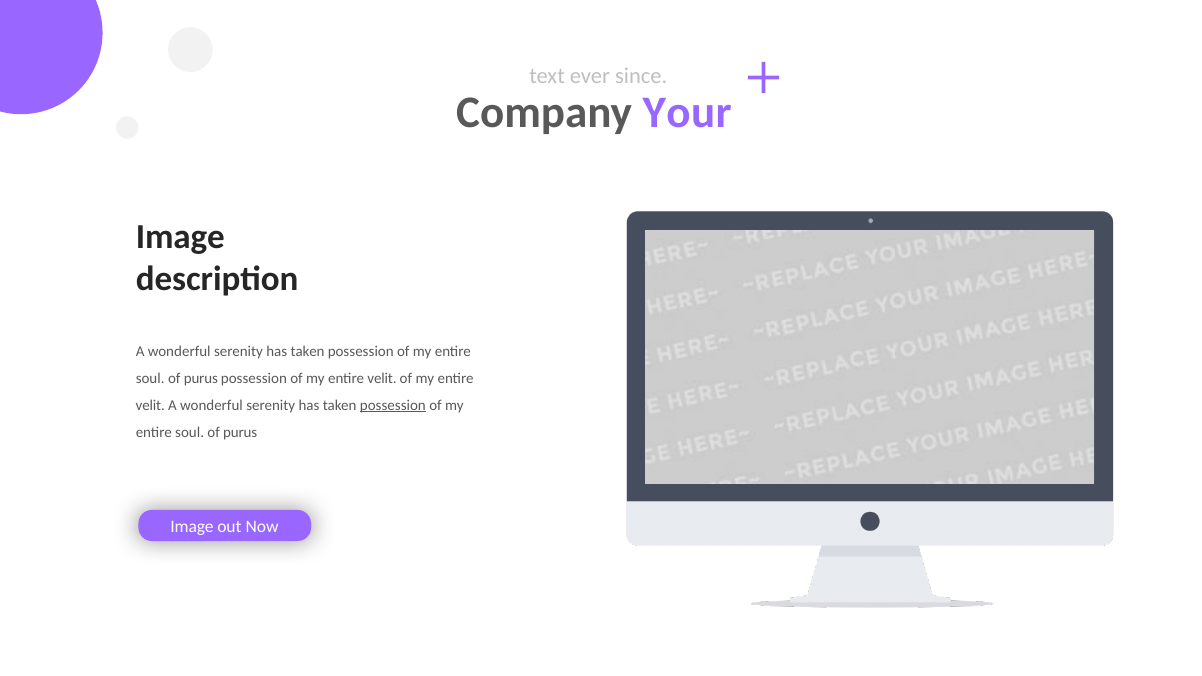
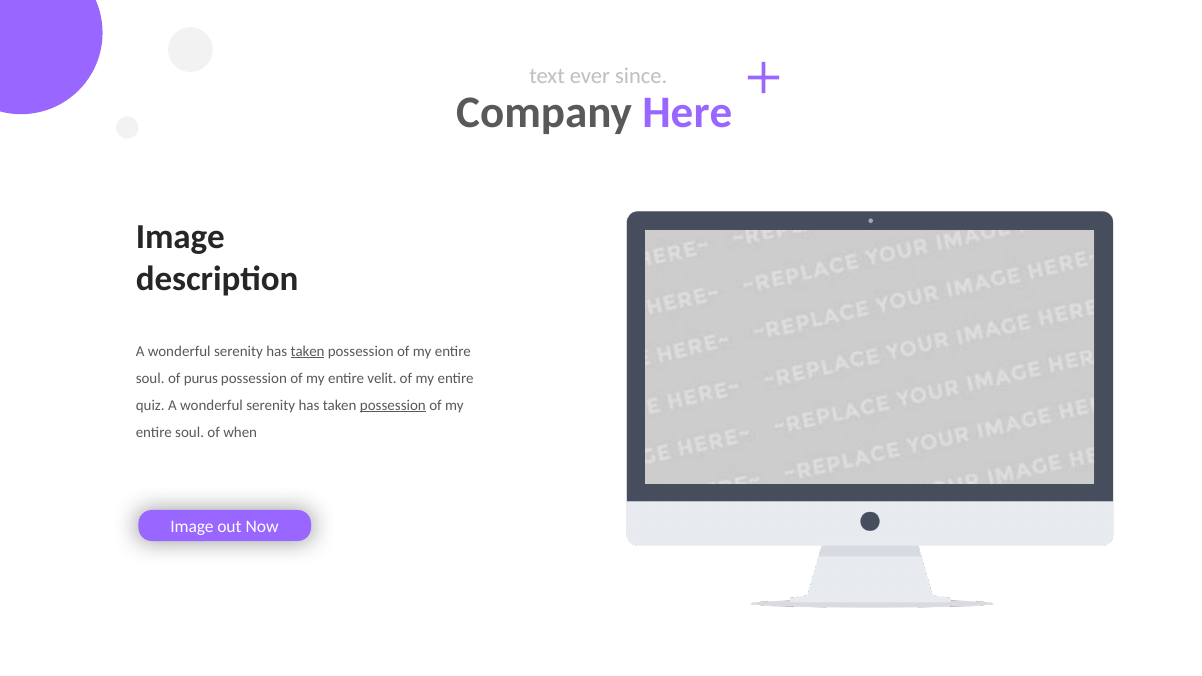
Your: Your -> Here (687, 112)
taken underline: none -> present (308, 351)
velit: velit -> quiz (150, 406)
purus: purus -> when (240, 433)
